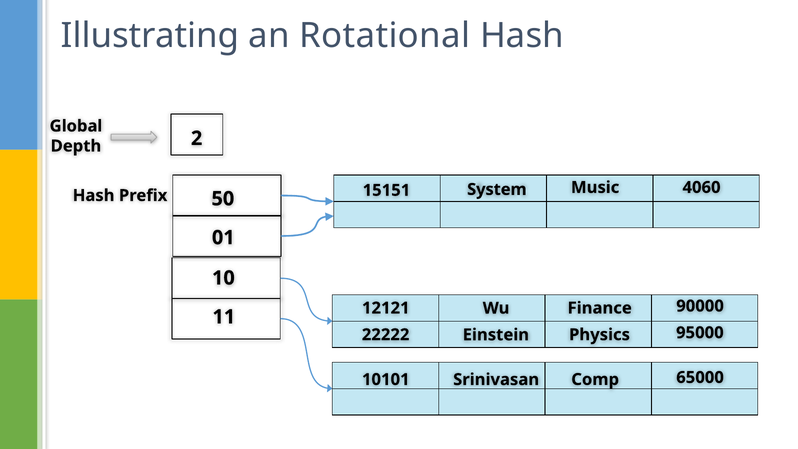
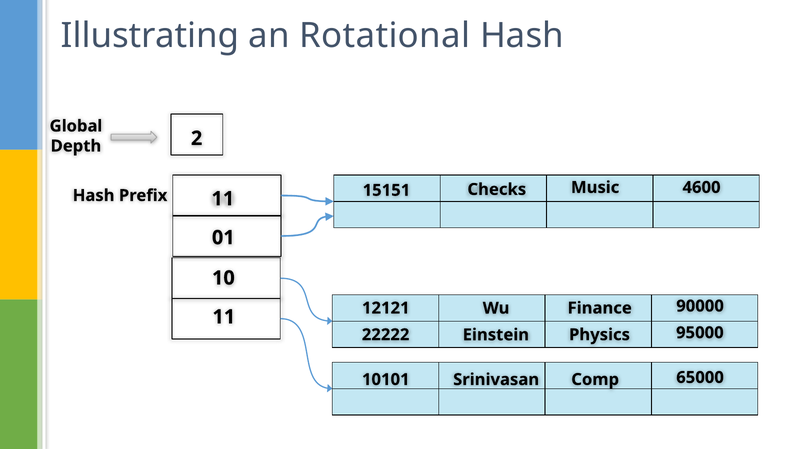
System: System -> Checks (497, 189)
4060: 4060 -> 4600 (702, 187)
Prefix 50: 50 -> 11 (223, 199)
